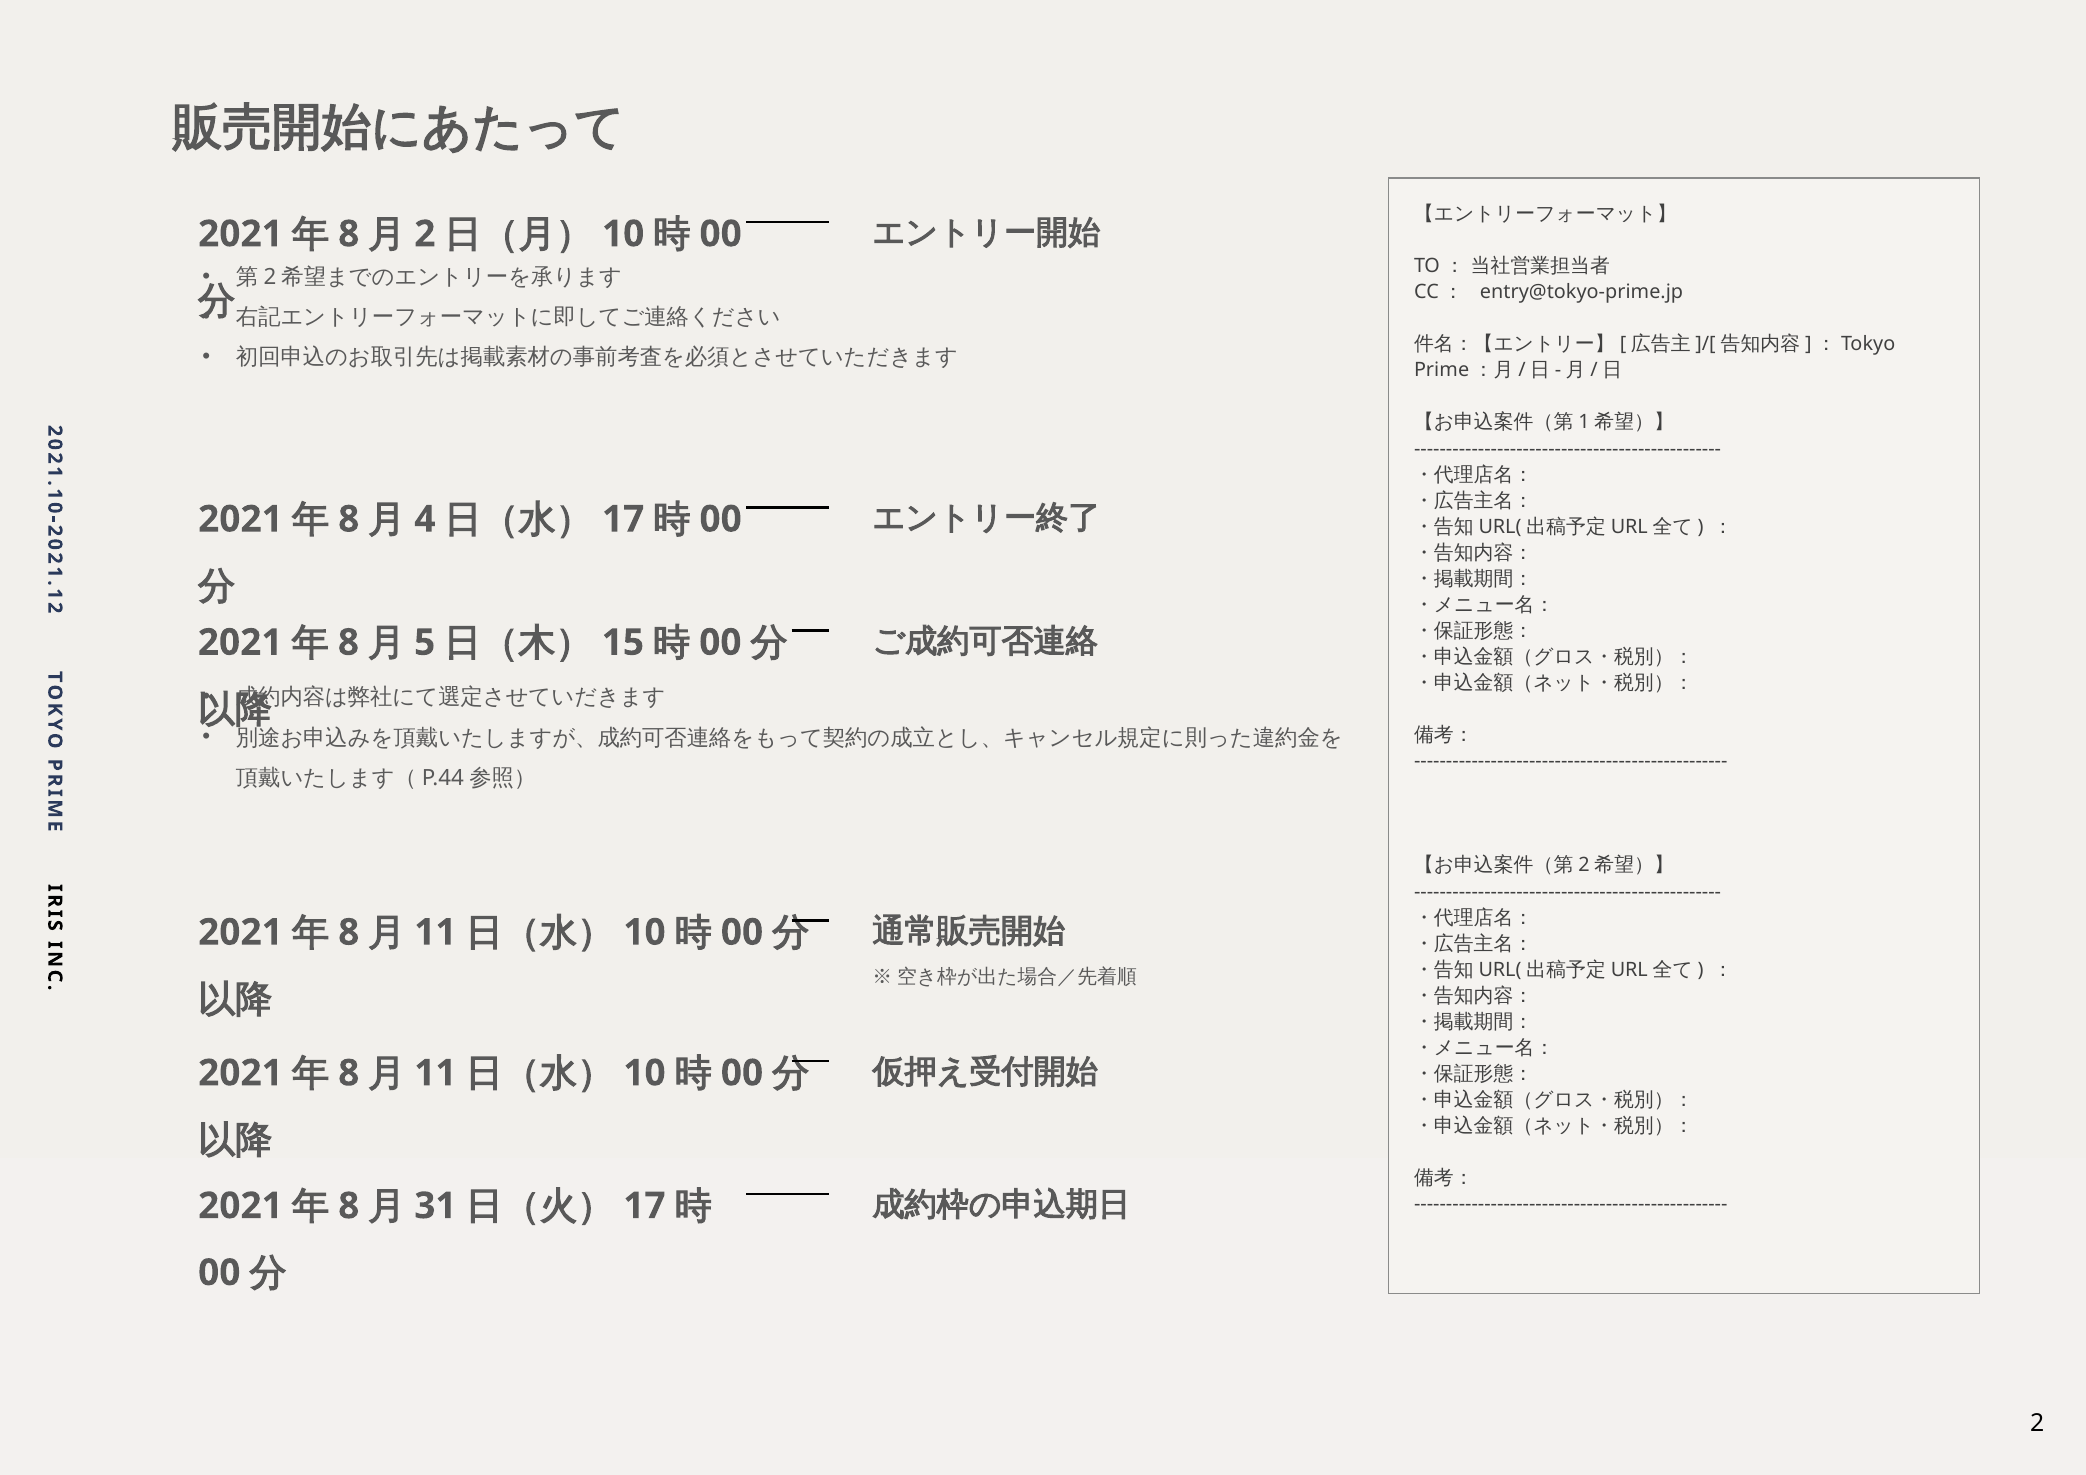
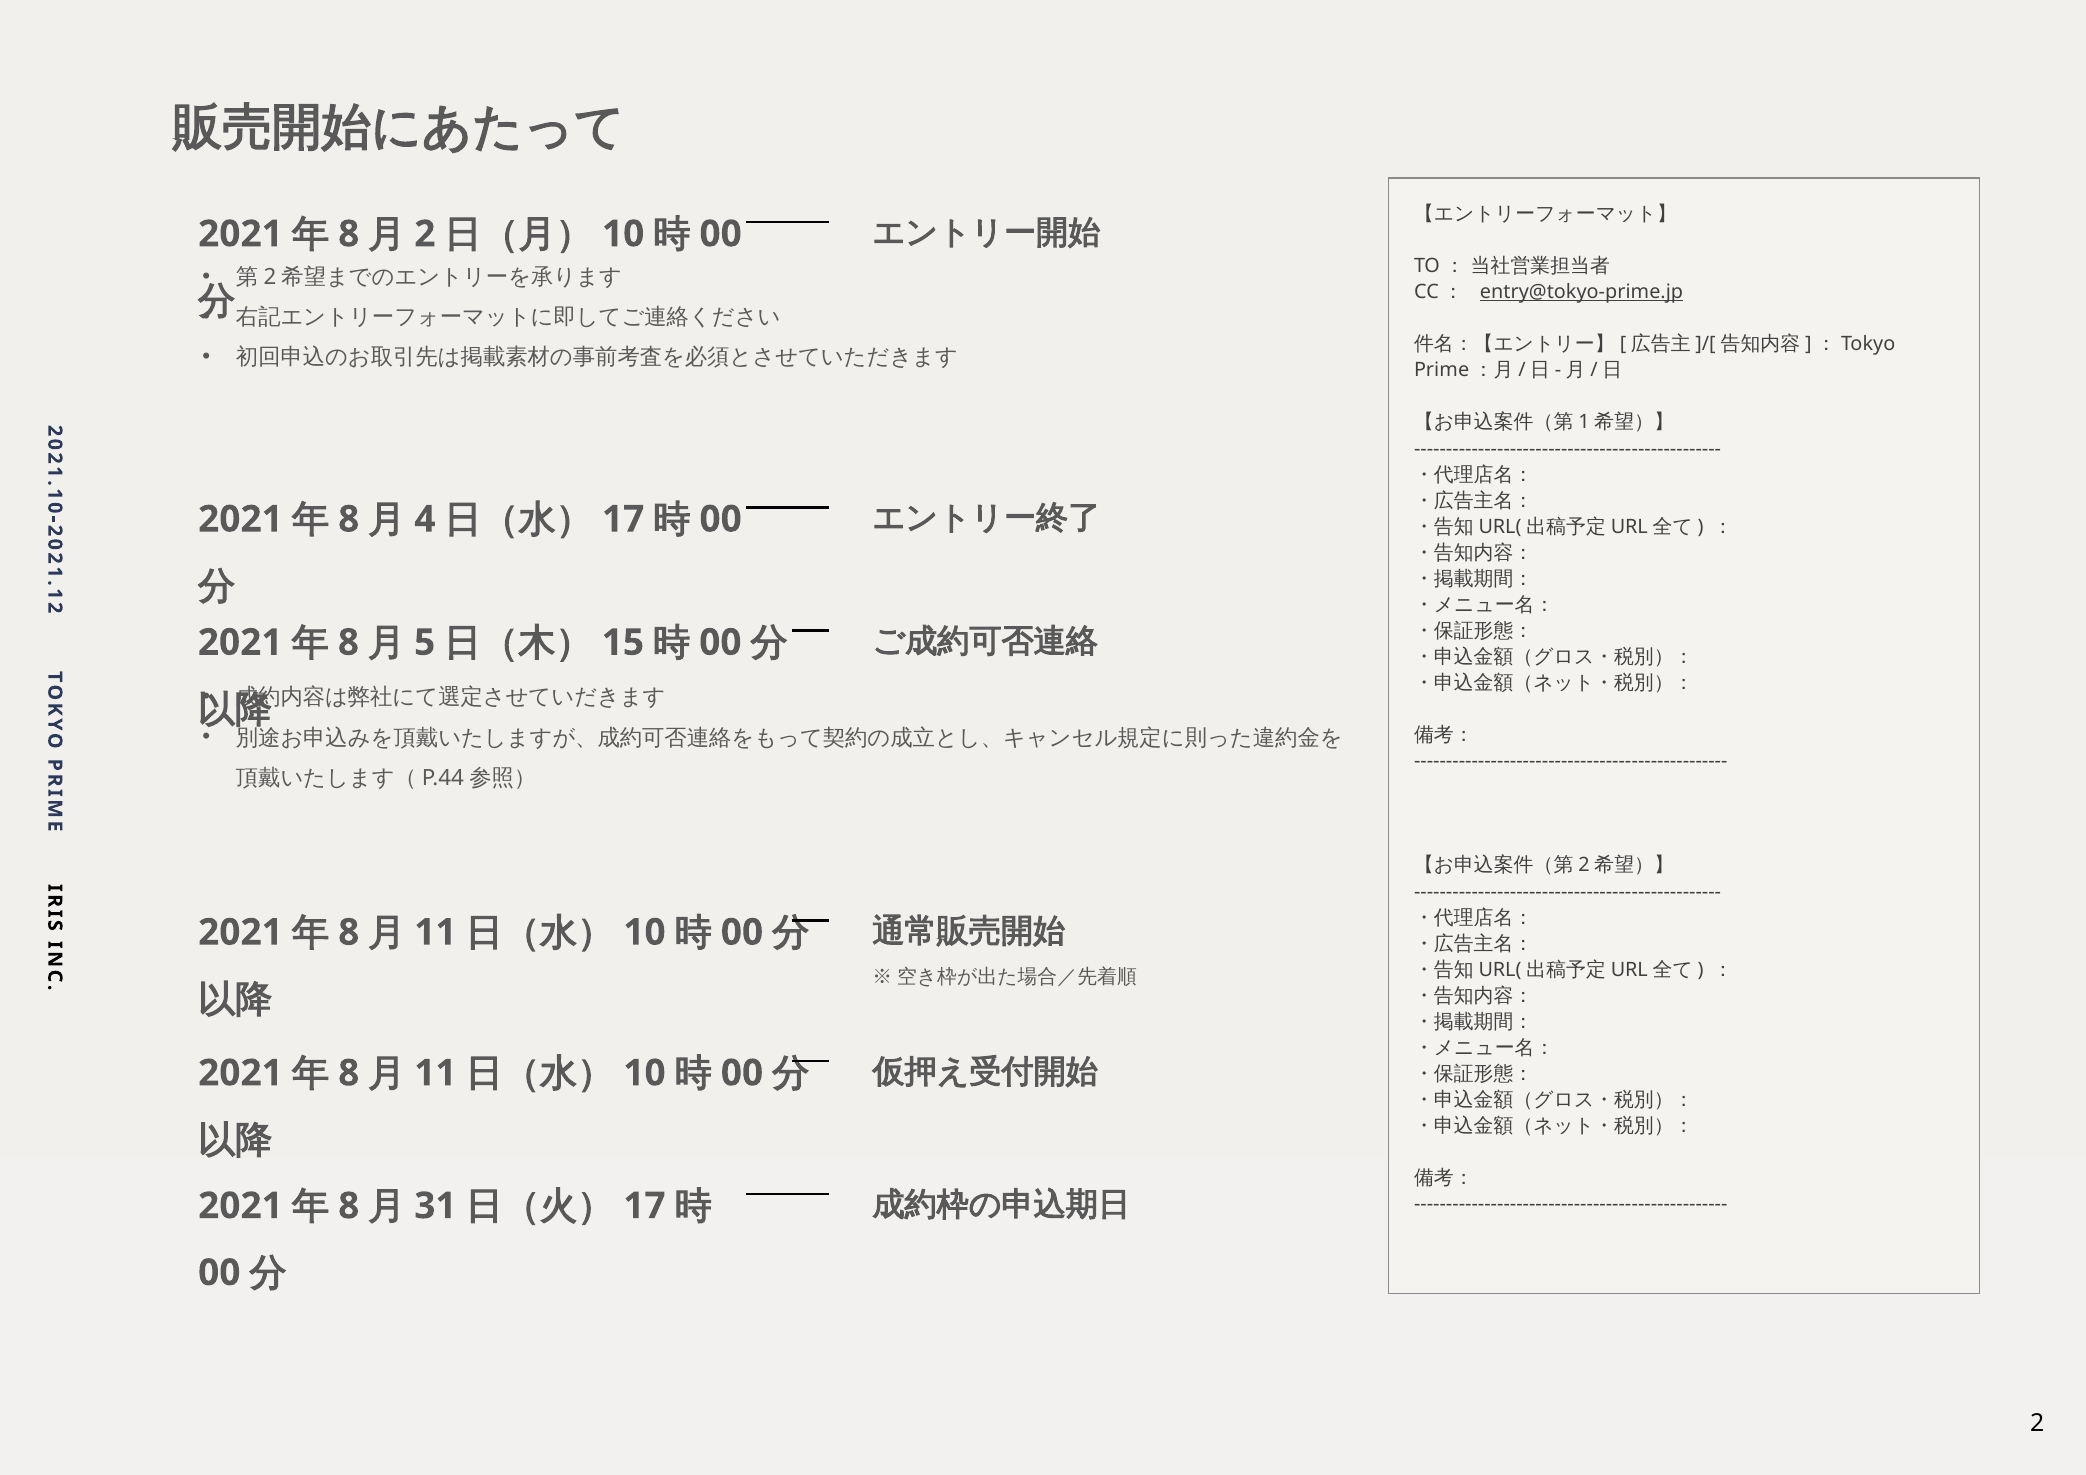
entry@tokyo-prime.jp underline: none -> present (1582, 292)
